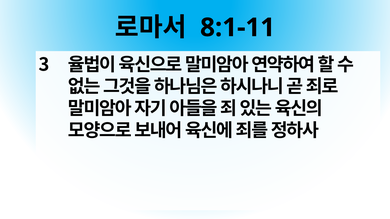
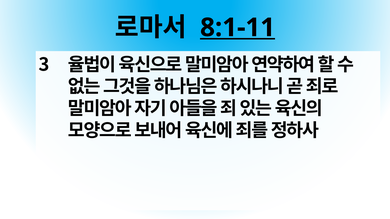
8:1-11 underline: none -> present (238, 28)
